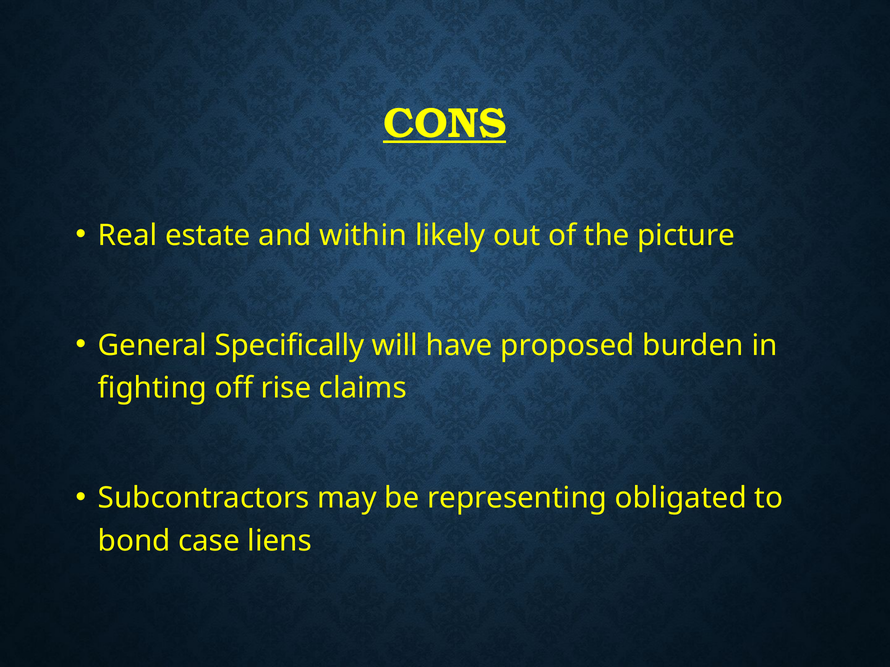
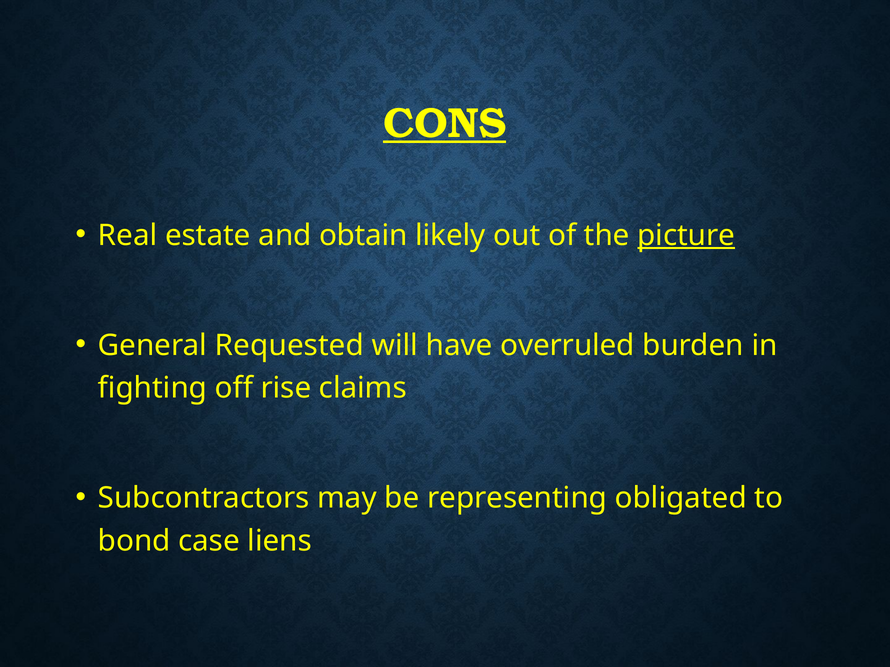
within: within -> obtain (363, 235)
picture underline: none -> present (686, 235)
Specifically: Specifically -> Requested (289, 346)
proposed: proposed -> overruled (567, 346)
